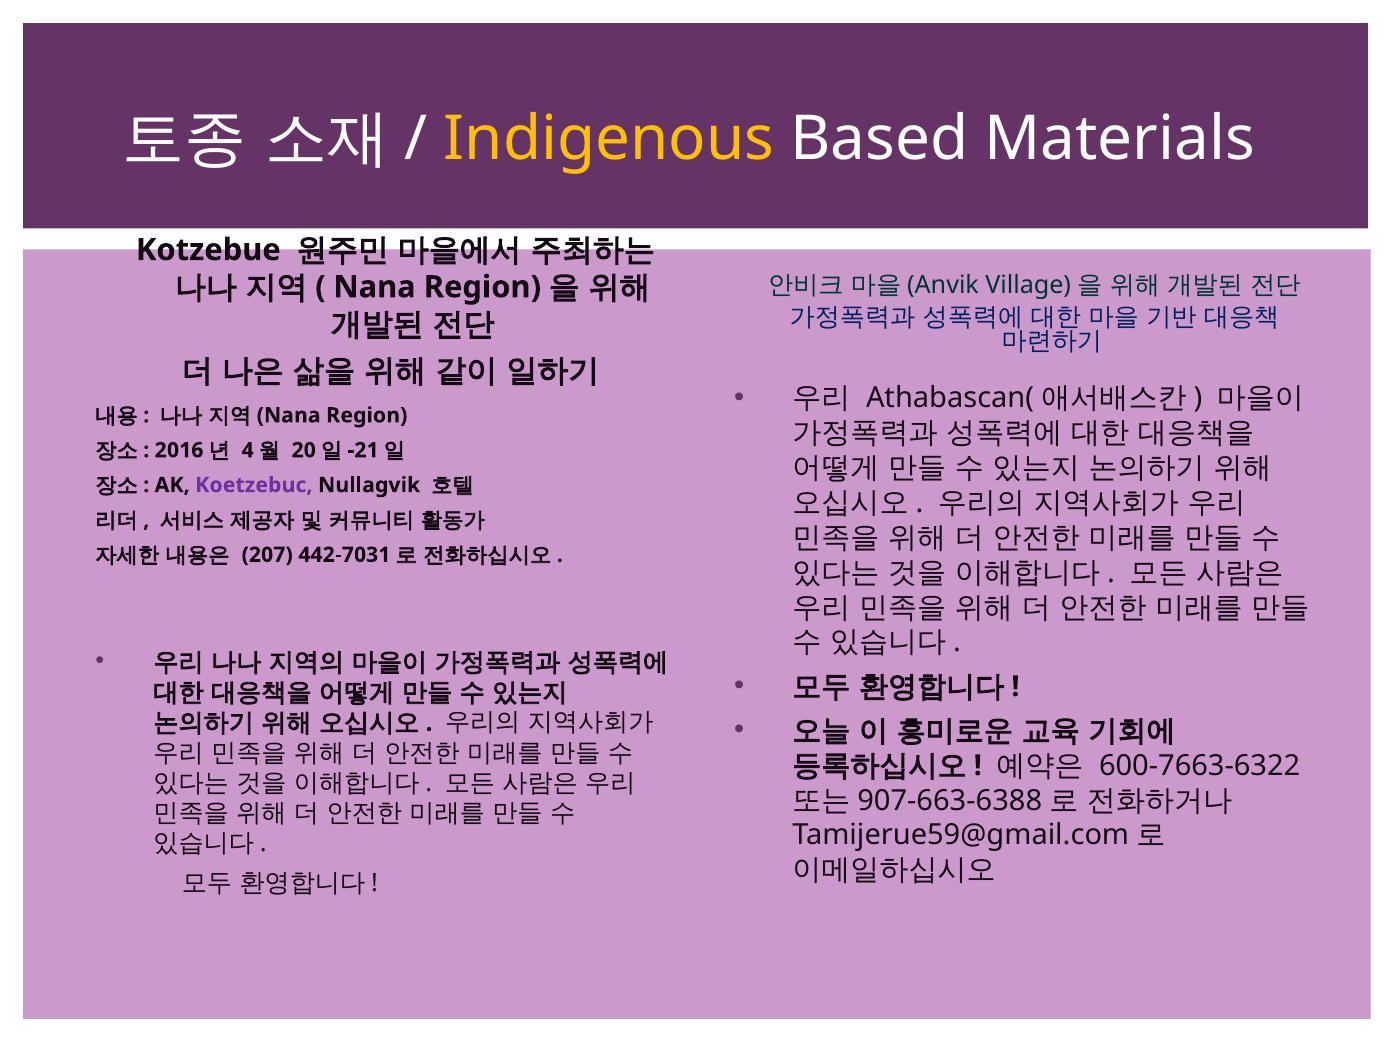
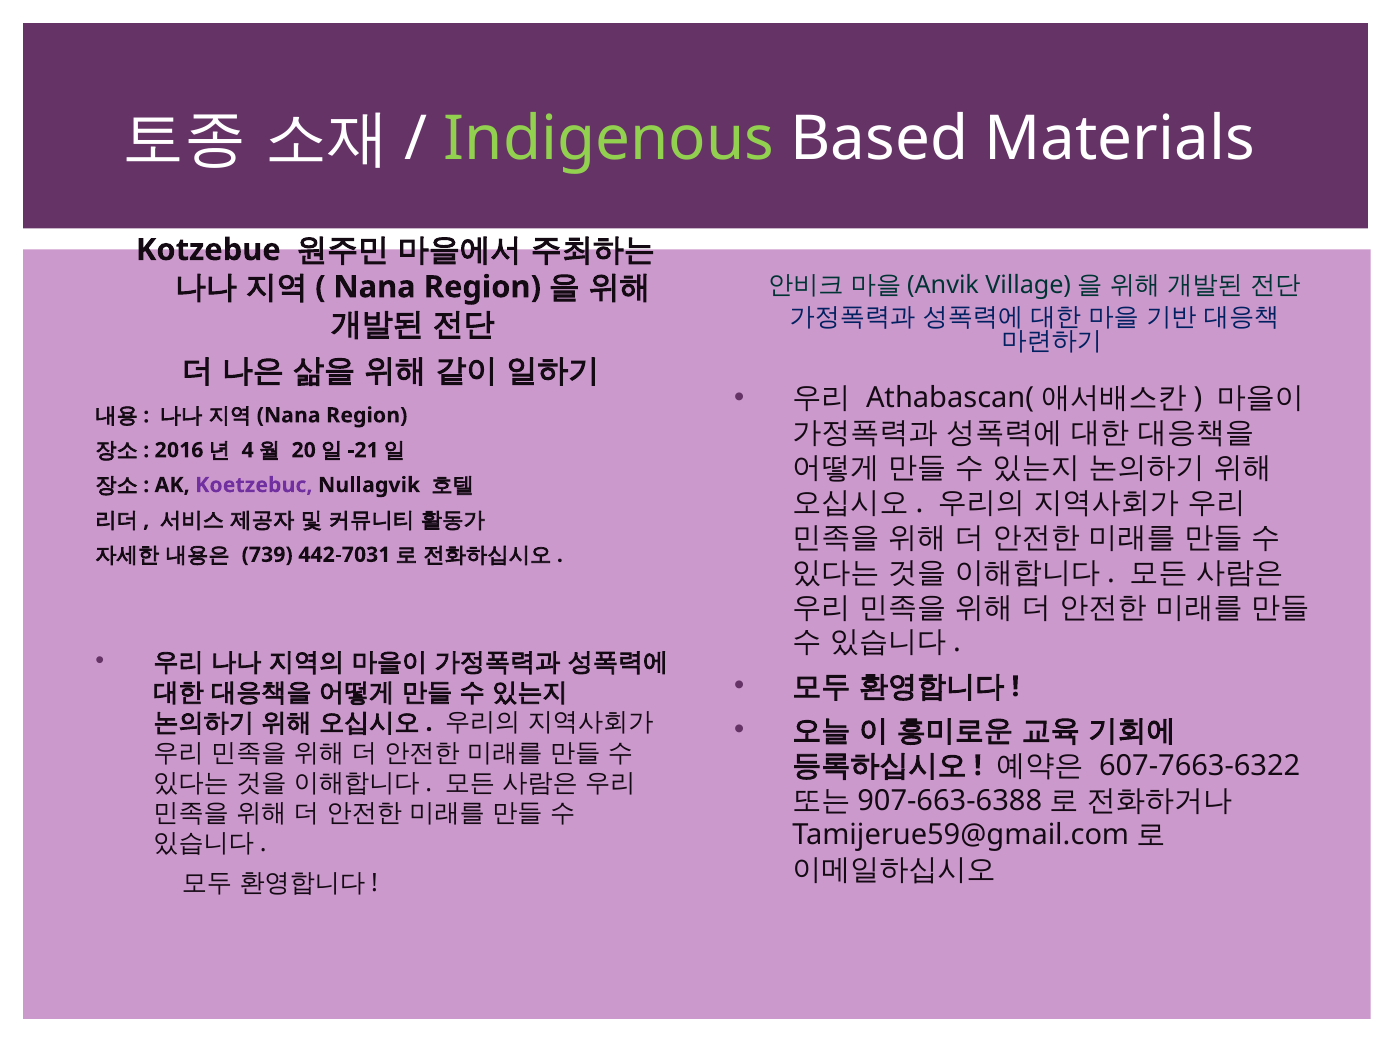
Indigenous colour: yellow -> light green (609, 139)
207: 207 -> 739 (267, 555)
600-7663-6322: 600-7663-6322 -> 607-7663-6322 (1200, 766)
